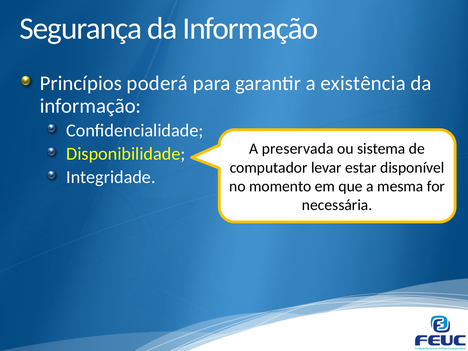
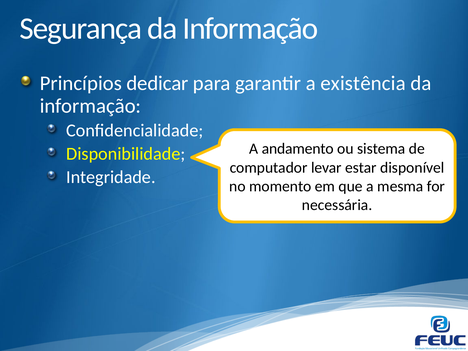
poderá: poderá -> dedicar (157, 83)
preservada: preservada -> andamento (298, 149)
